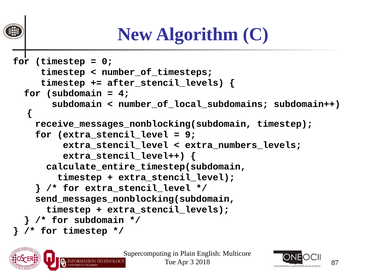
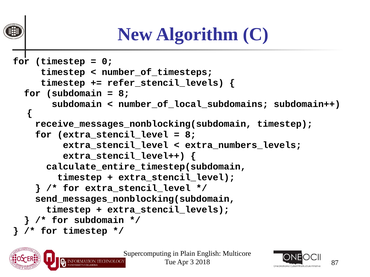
after_stencil_levels: after_stencil_levels -> refer_stencil_levels (166, 83)
4: 4 -> 8 (124, 94)
9: 9 -> 8 (191, 135)
